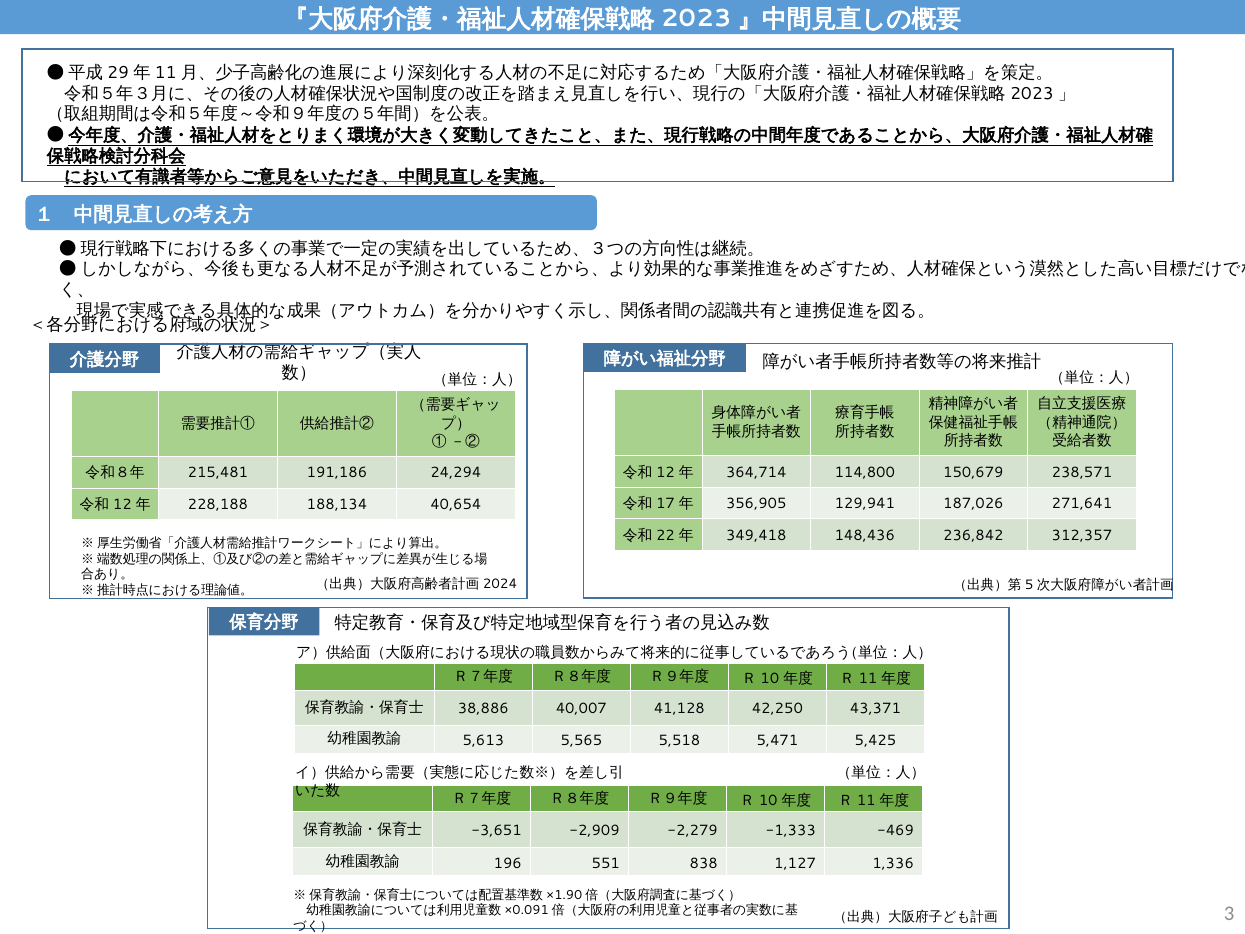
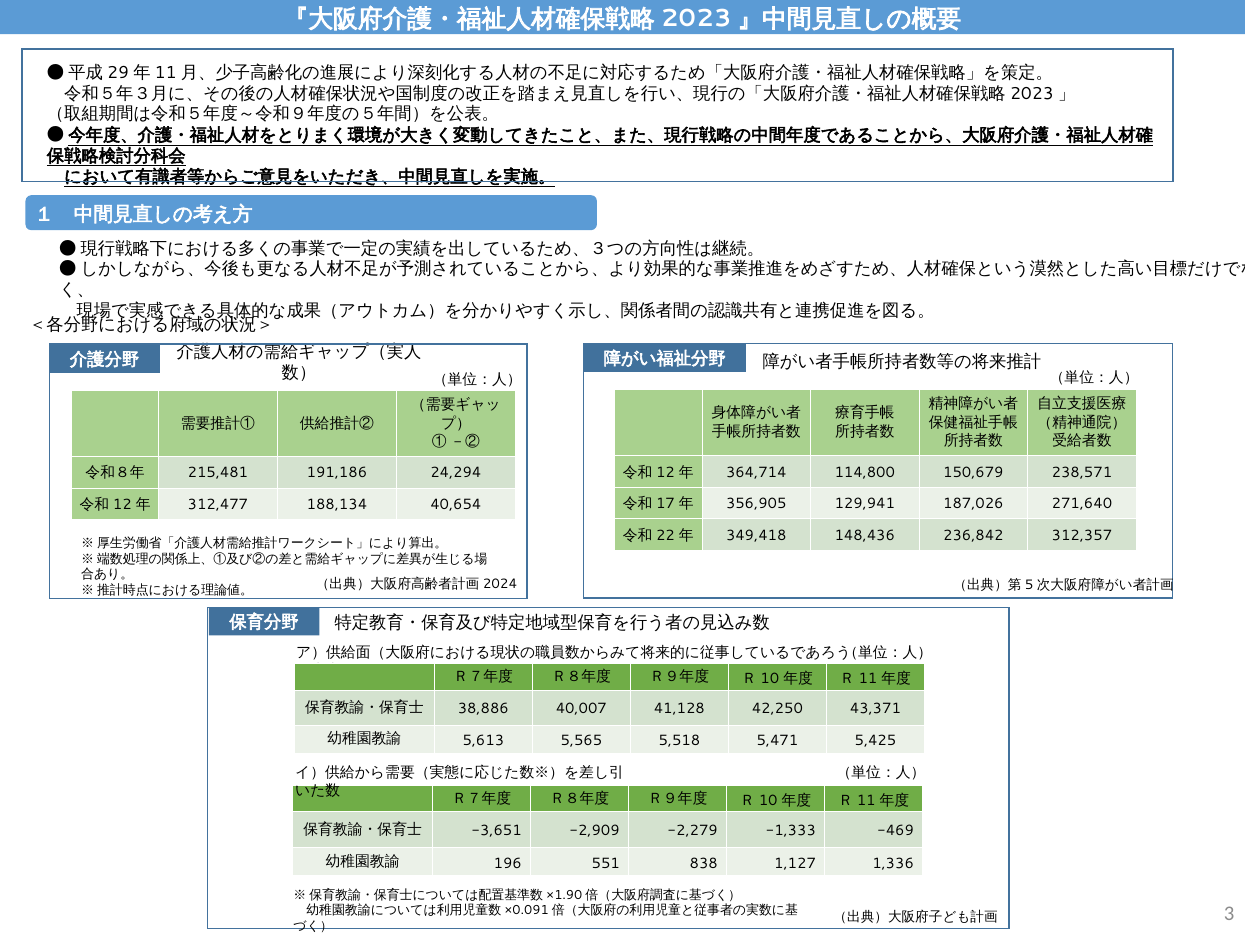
271,641: 271,641 -> 271,640 (1082, 504)
228,188: 228,188 -> 312,477 (218, 504)
